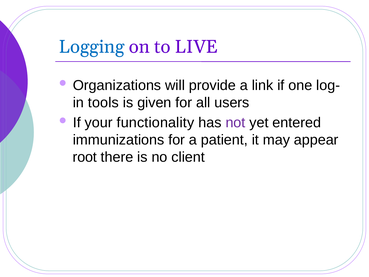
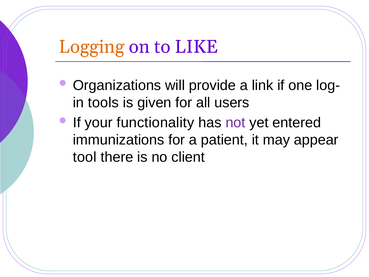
Logging colour: blue -> orange (92, 47)
LIVE: LIVE -> LIKE (197, 47)
root: root -> tool (85, 157)
